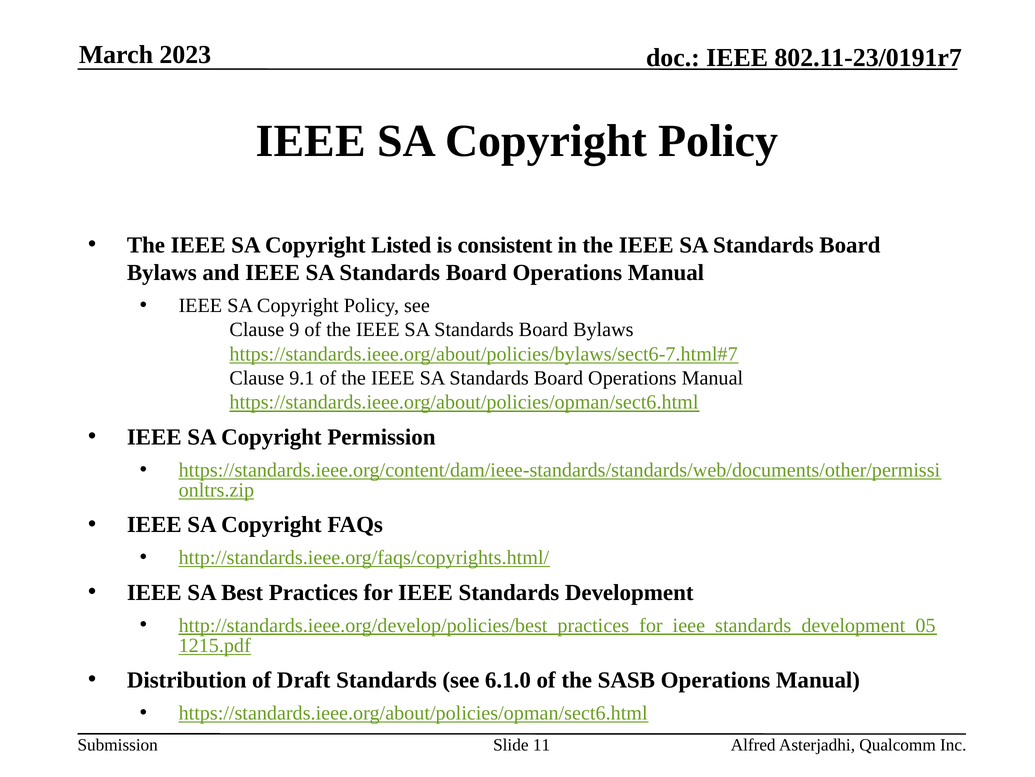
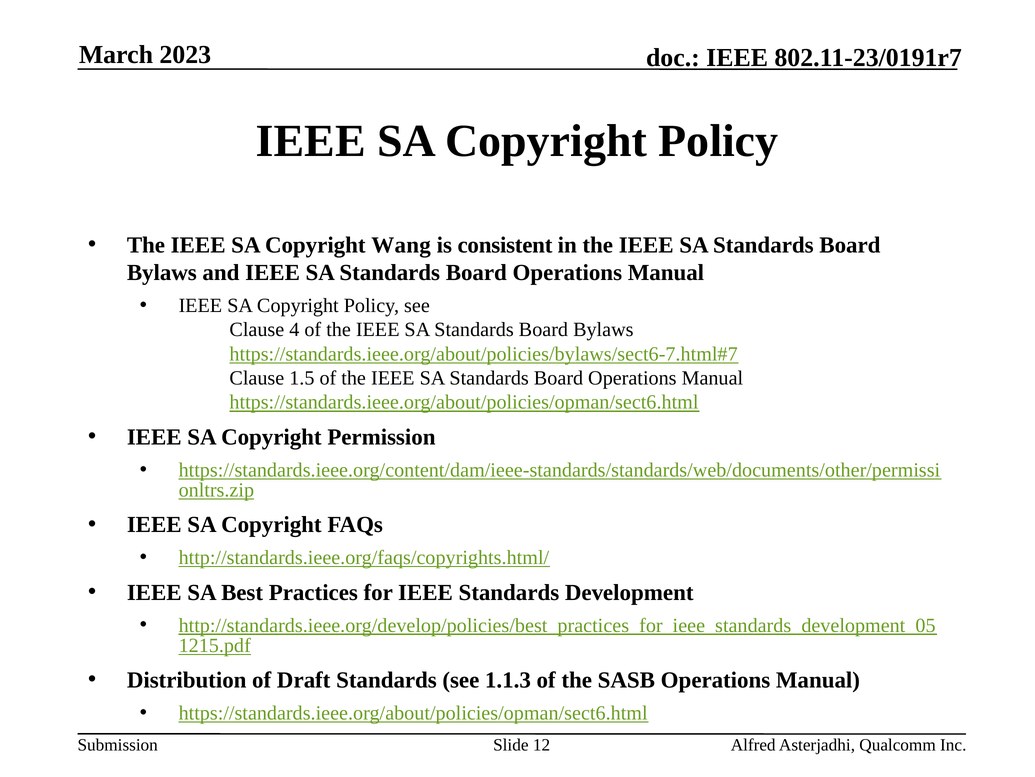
Listed: Listed -> Wang (401, 245)
9: 9 -> 4 (294, 329)
9.1: 9.1 -> 1.5 (302, 378)
6.1.0: 6.1.0 -> 1.1.3 (508, 680)
11: 11 -> 12 (542, 744)
